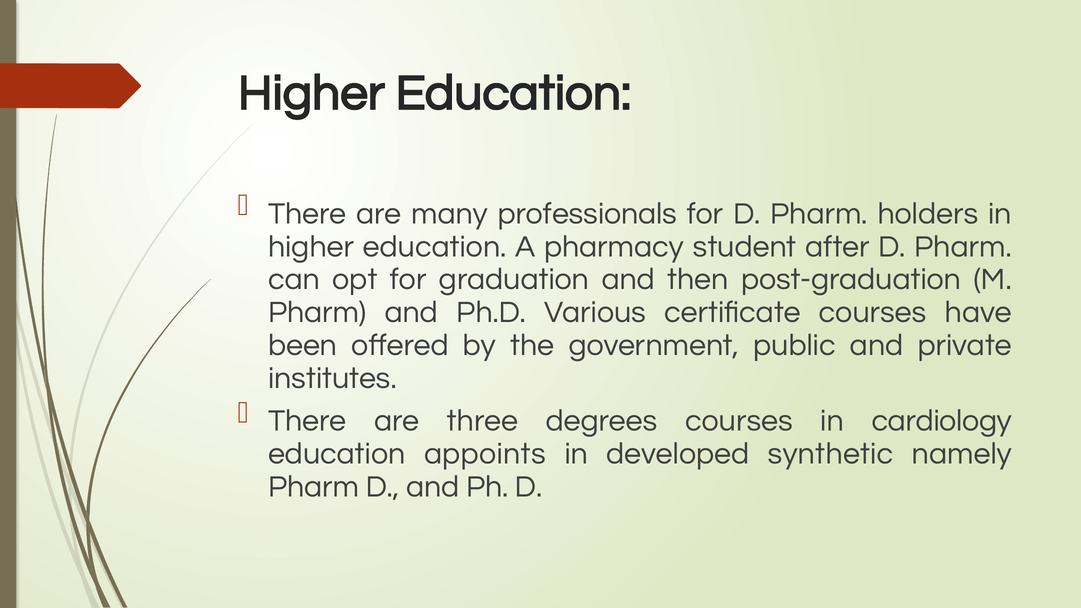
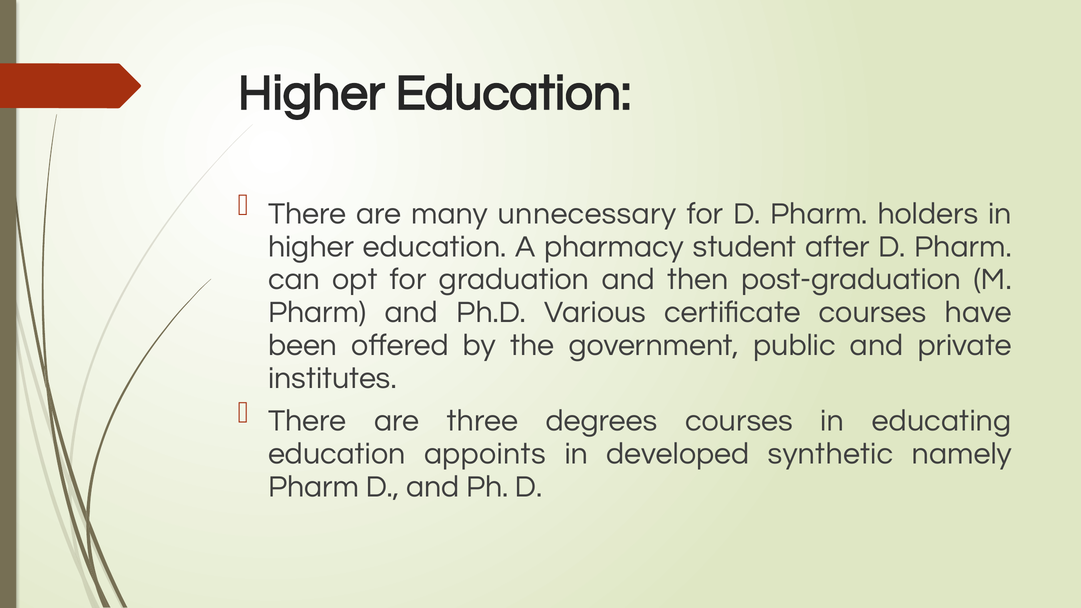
professionals: professionals -> unnecessary (587, 214)
cardiology: cardiology -> educating (942, 421)
